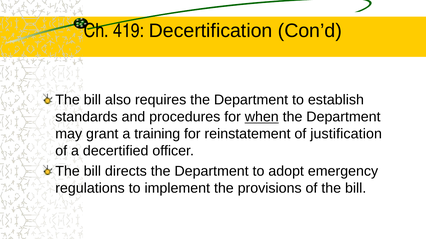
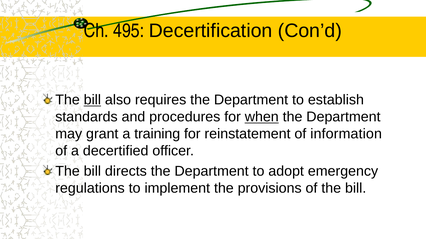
419: 419 -> 495 (129, 31)
bill underline: none -> present (92, 100)
justification: justification -> information (346, 134)
